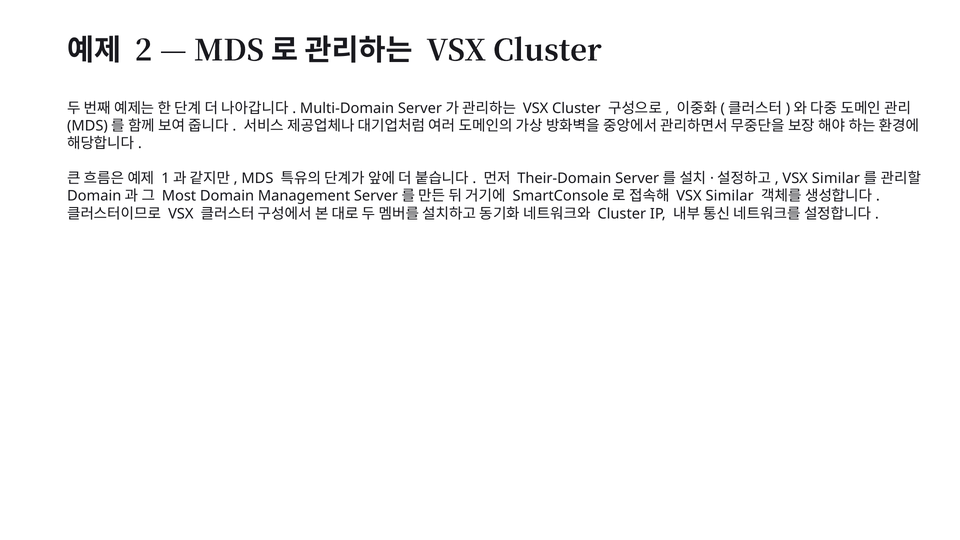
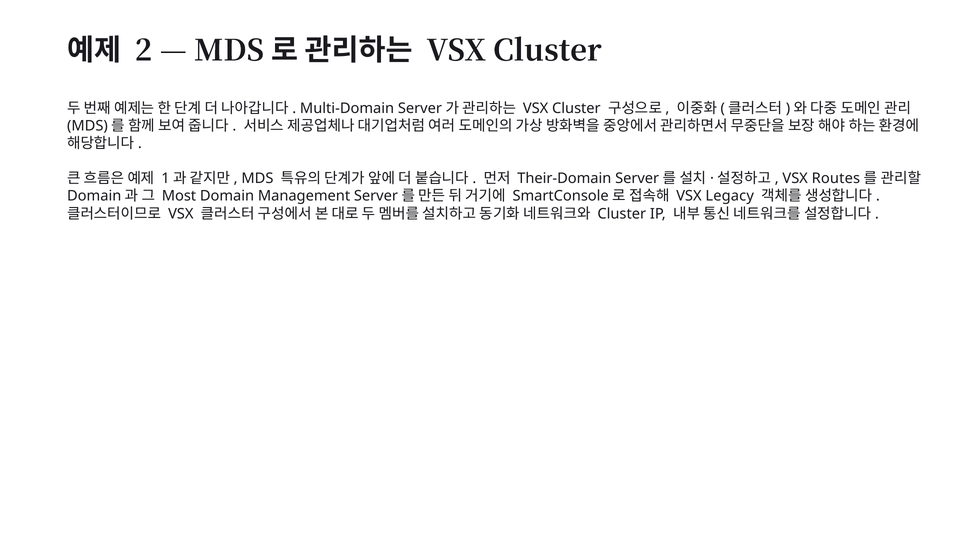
Similar: Similar -> Routes (836, 179)
Similar: Similar -> Legacy (730, 196)
